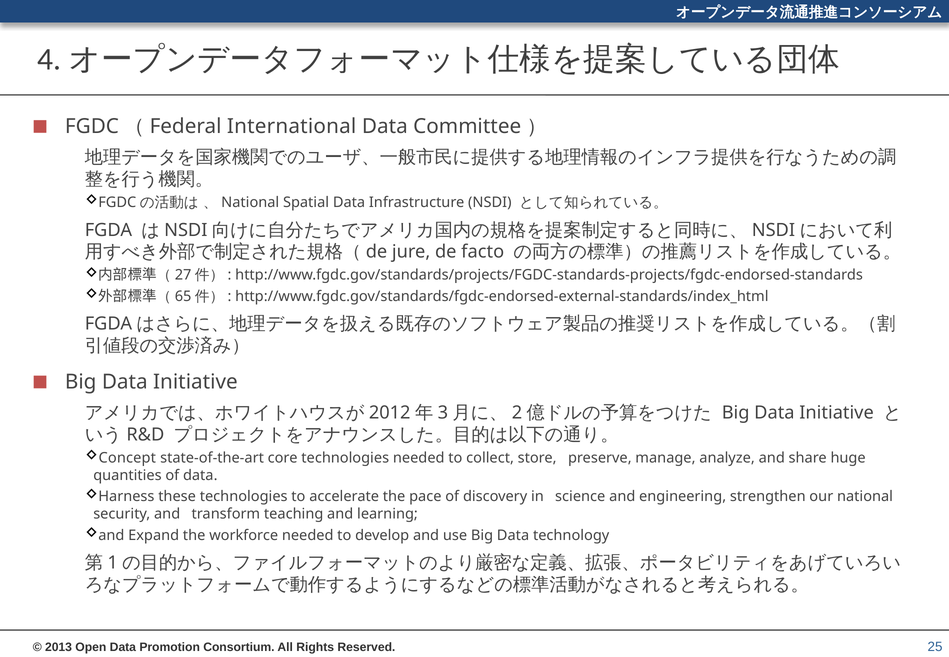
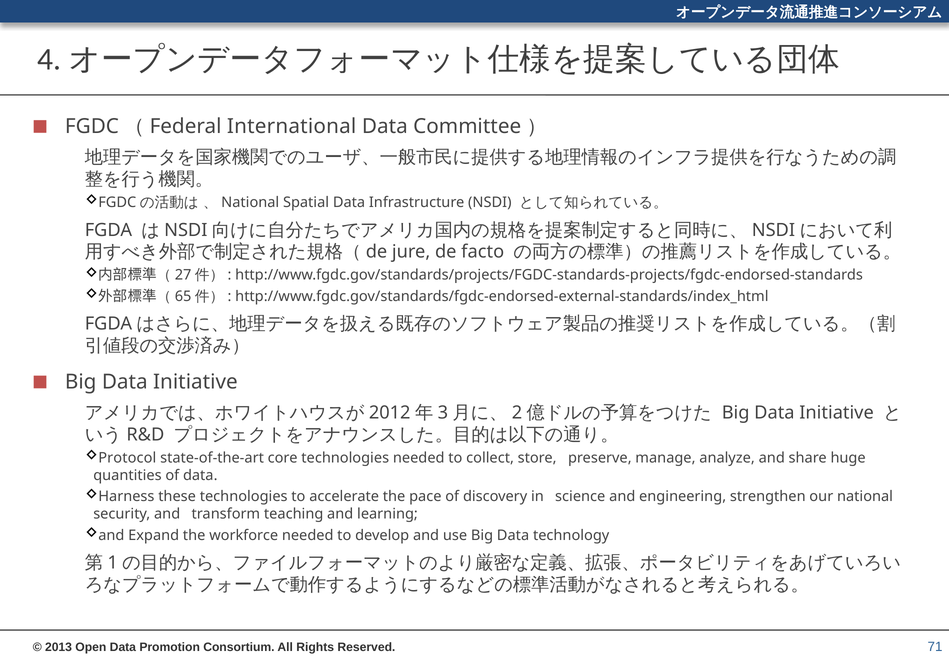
Concept: Concept -> Protocol (127, 458)
25: 25 -> 71 (935, 647)
